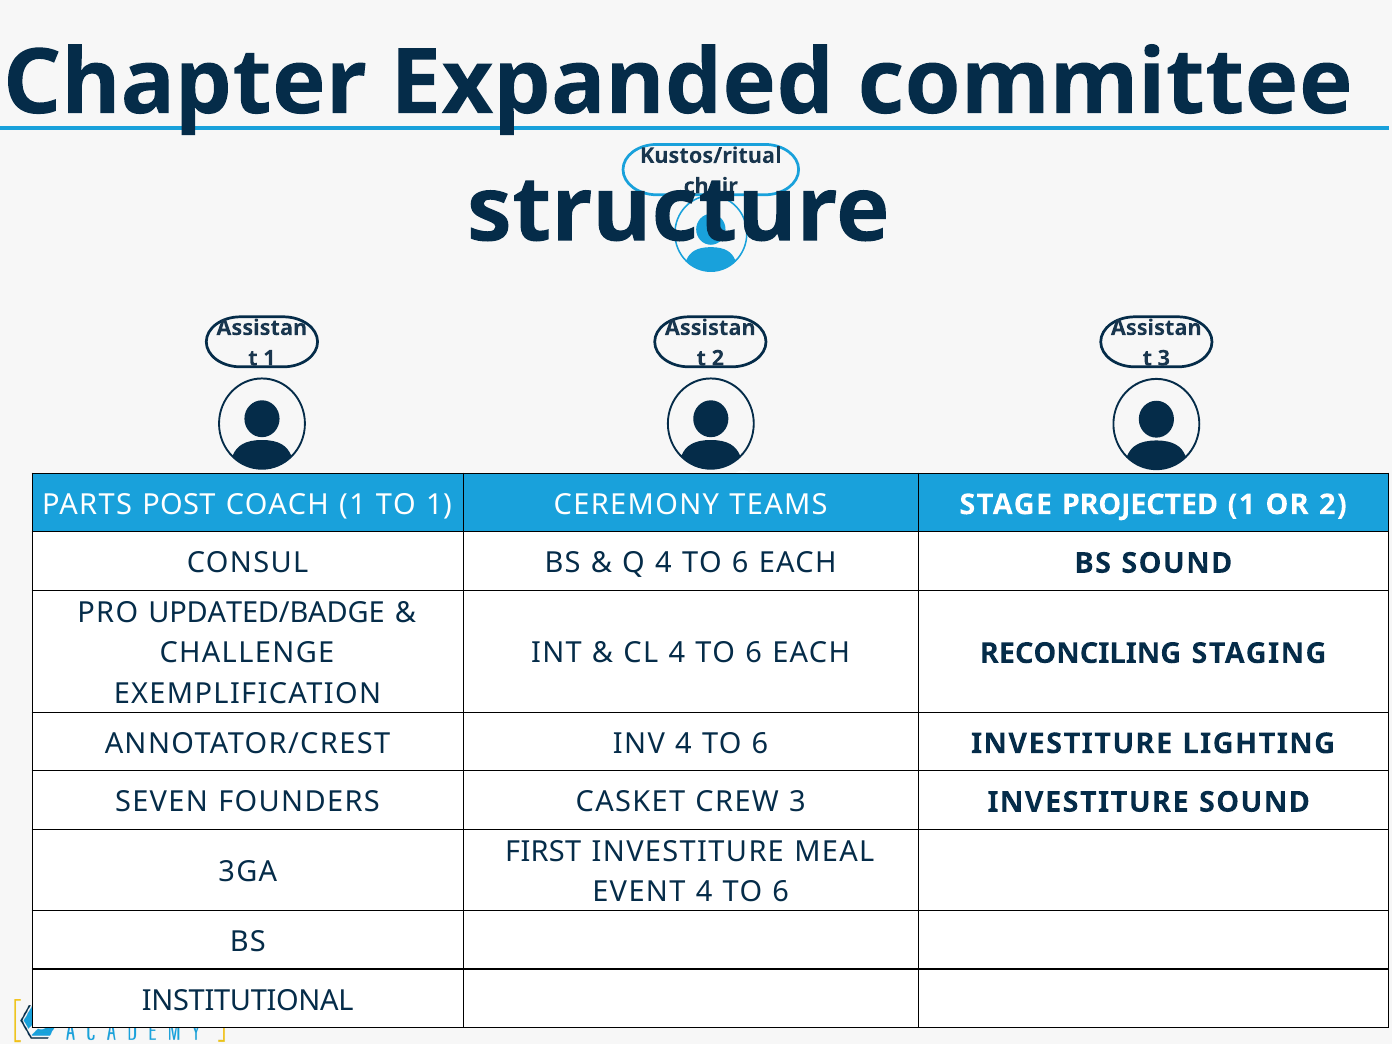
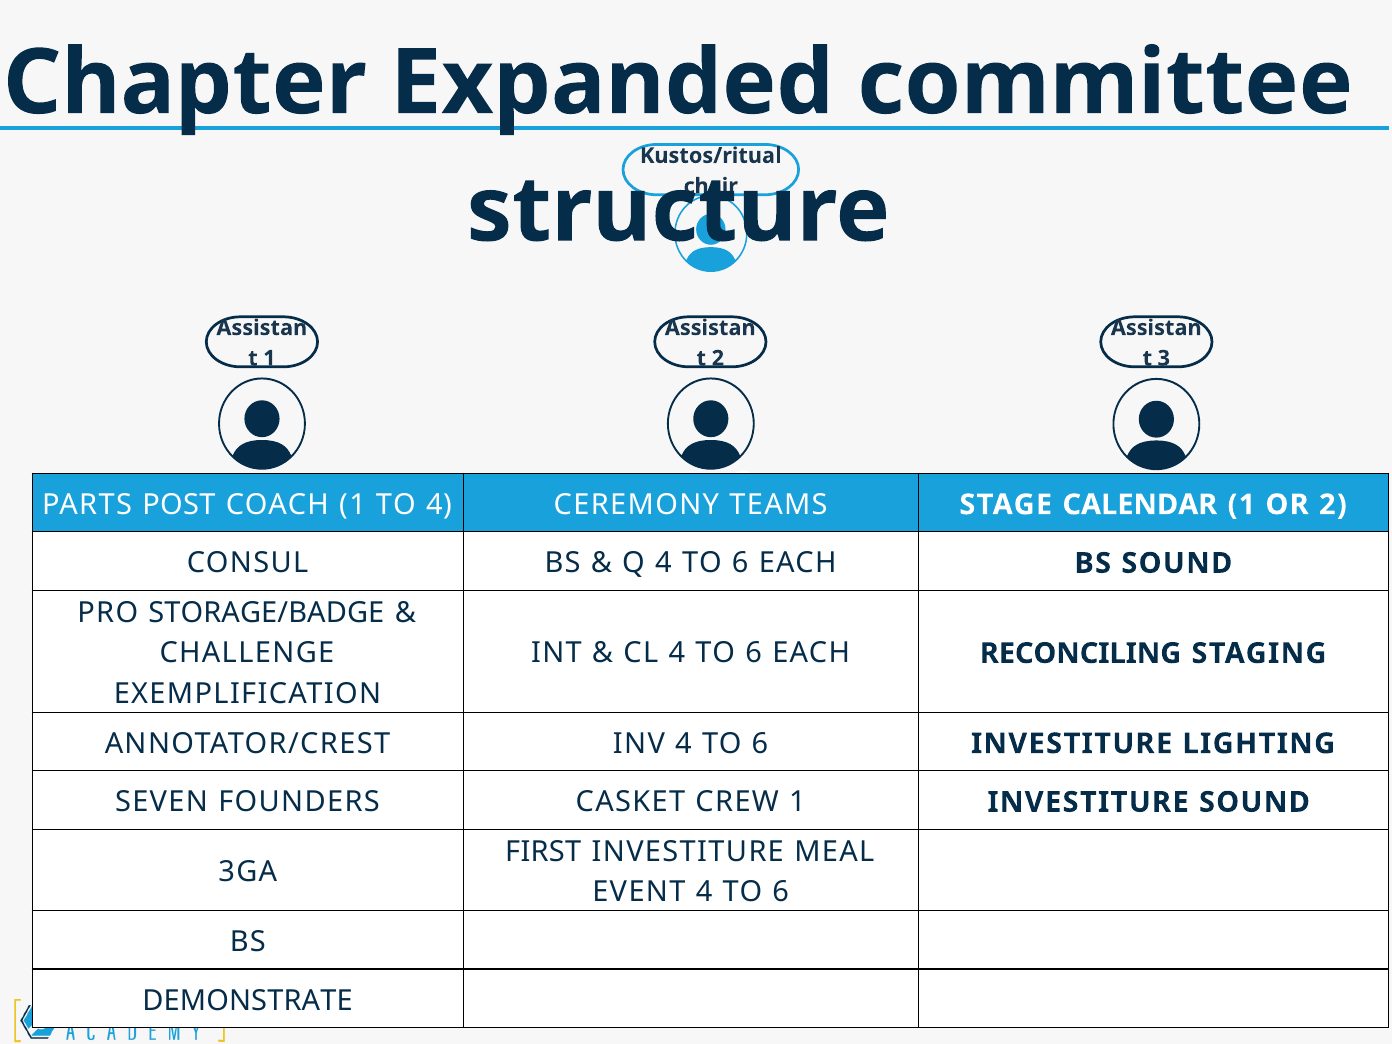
TO 1: 1 -> 4 (439, 505)
PROJECTED: PROJECTED -> CALENDAR (1140, 505)
UPDATED/BADGE: UPDATED/BADGE -> STORAGE/BADGE (266, 613)
CREW 3: 3 -> 1 (797, 802)
INSTITUTIONAL: INSTITUTIONAL -> DEMONSTRATE (247, 1001)
